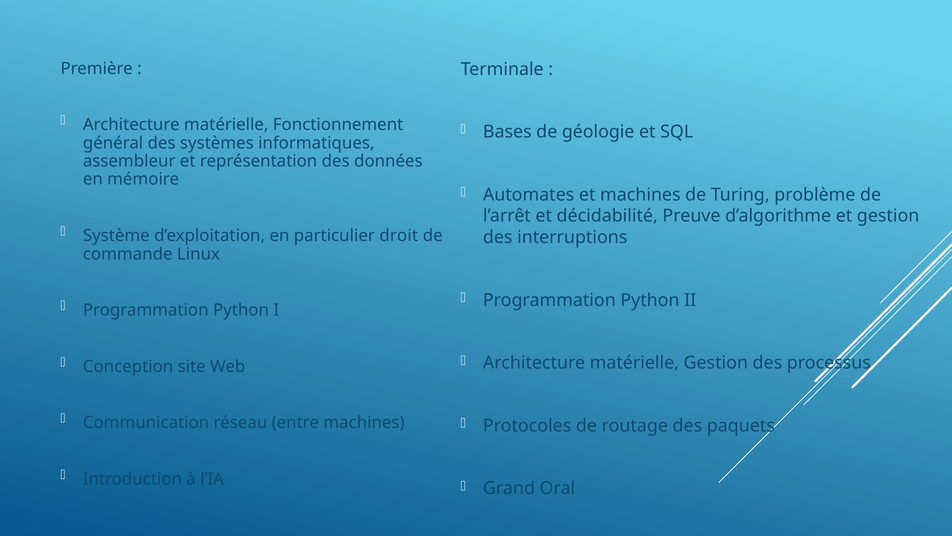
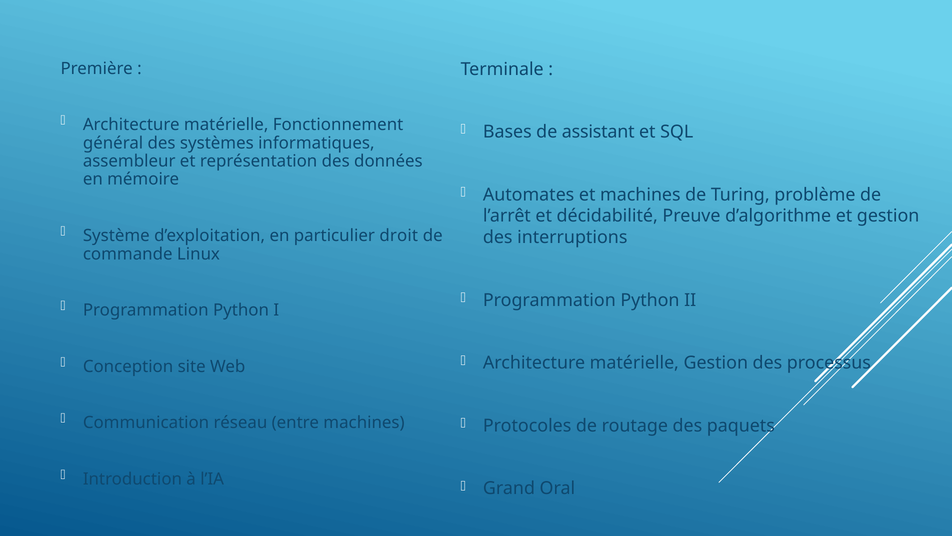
géologie: géologie -> assistant (598, 132)
